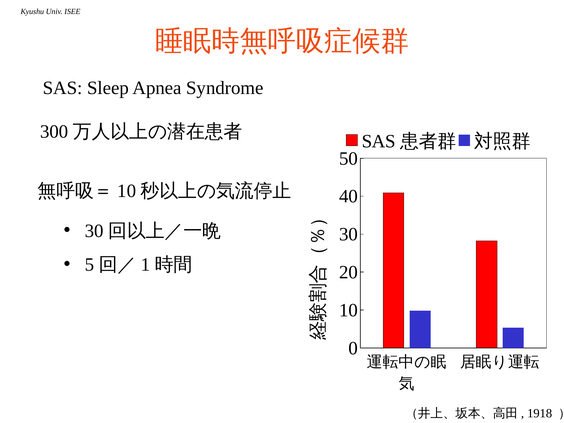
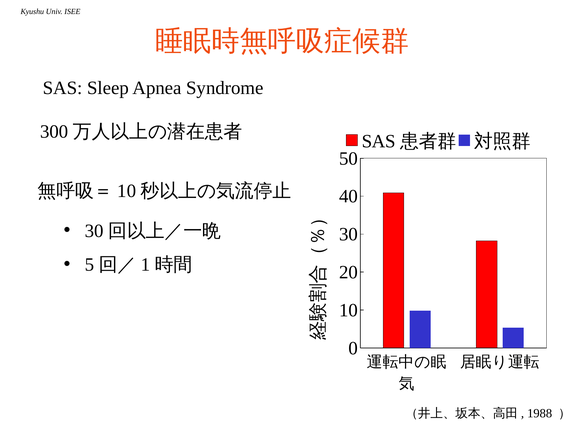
1918: 1918 -> 1988 (540, 413)
